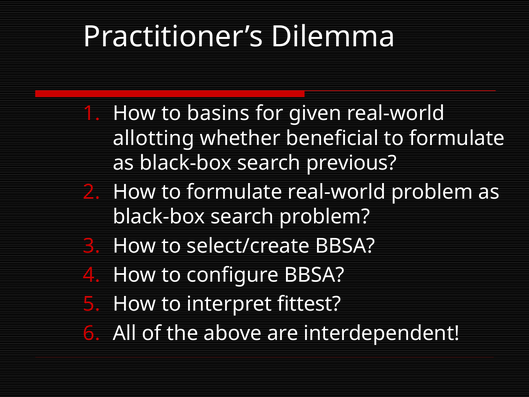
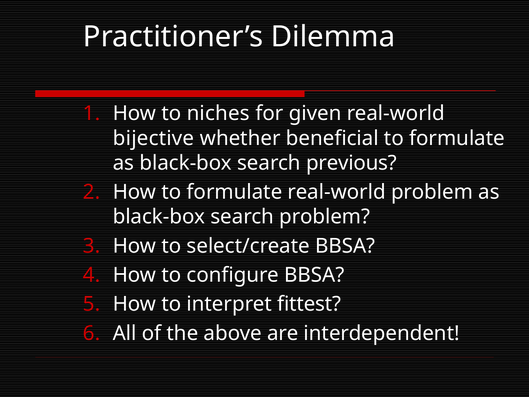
basins: basins -> niches (218, 113)
allotting: allotting -> bijective (154, 138)
